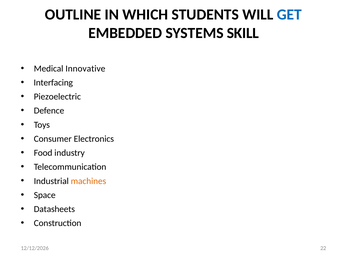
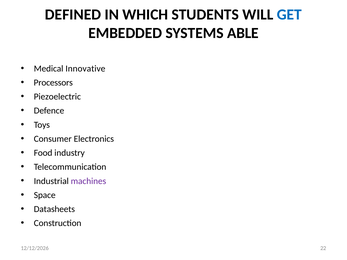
OUTLINE: OUTLINE -> DEFINED (73, 15)
SKILL: SKILL -> ABLE (243, 33)
Interfacing: Interfacing -> Processors (53, 83)
machines colour: orange -> purple (88, 181)
